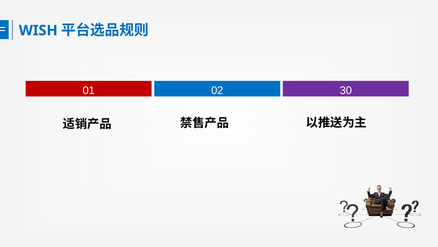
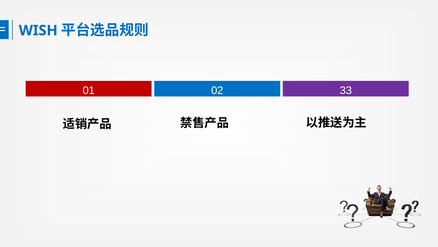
30: 30 -> 33 (346, 91)
